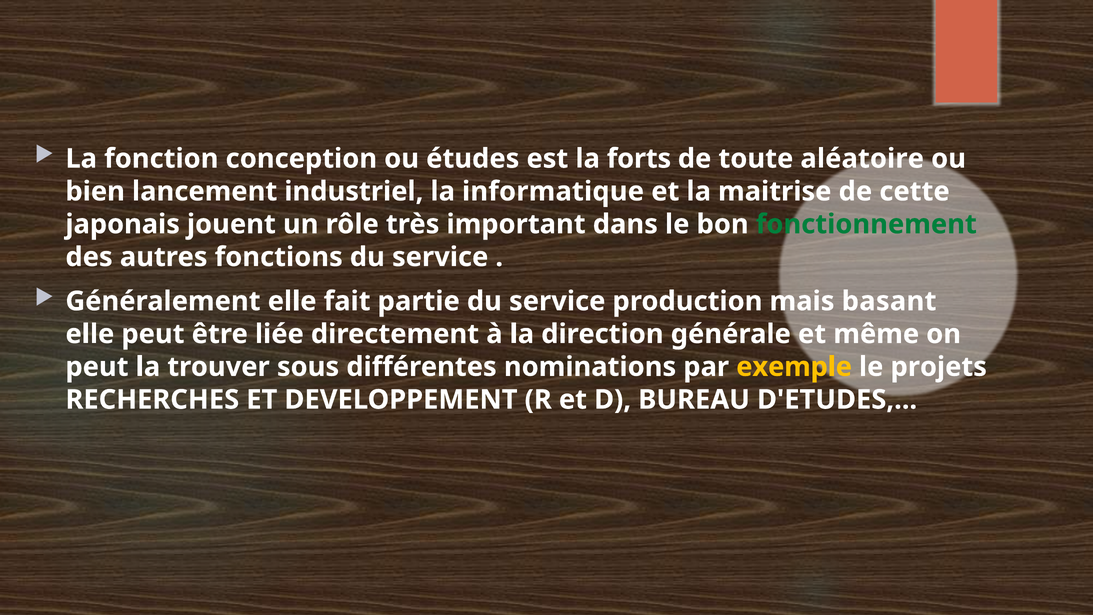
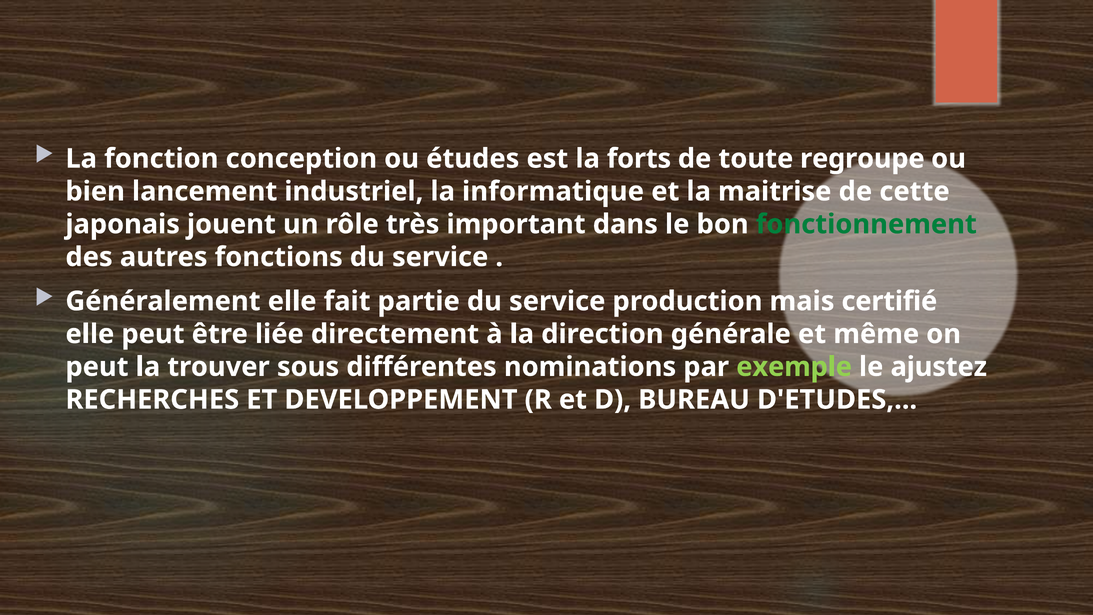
aléatoire: aléatoire -> regroupe (862, 159)
basant: basant -> certifié (889, 301)
exemple colour: yellow -> light green (794, 367)
projets: projets -> ajustez (939, 367)
